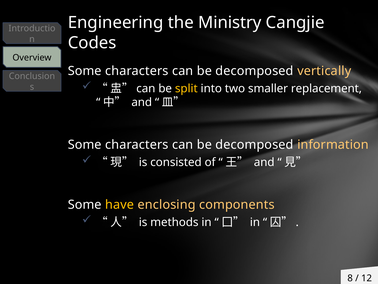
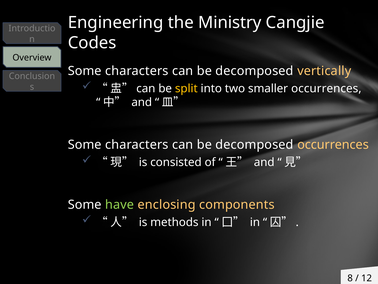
smaller replacement: replacement -> occurrences (326, 88)
decomposed information: information -> occurrences (333, 144)
have colour: yellow -> light green (120, 204)
